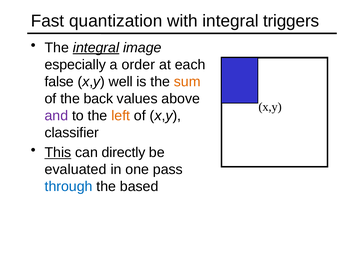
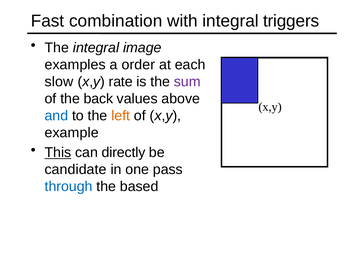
quantization: quantization -> combination (116, 21)
integral underline: present -> none (96, 48)
especially: especially -> examples (75, 65)
false: false -> slow (59, 82)
well: well -> rate (121, 82)
sum colour: orange -> purple (187, 82)
and colour: purple -> blue (56, 116)
classifier: classifier -> example (72, 133)
evaluated: evaluated -> candidate (76, 170)
